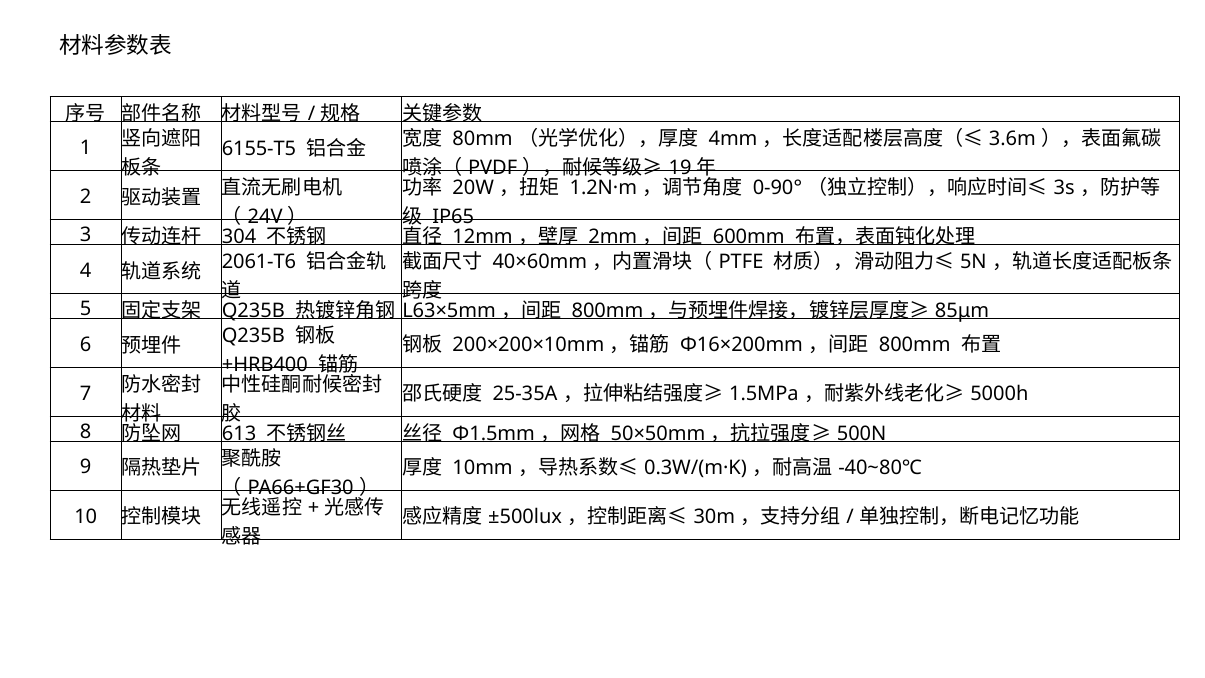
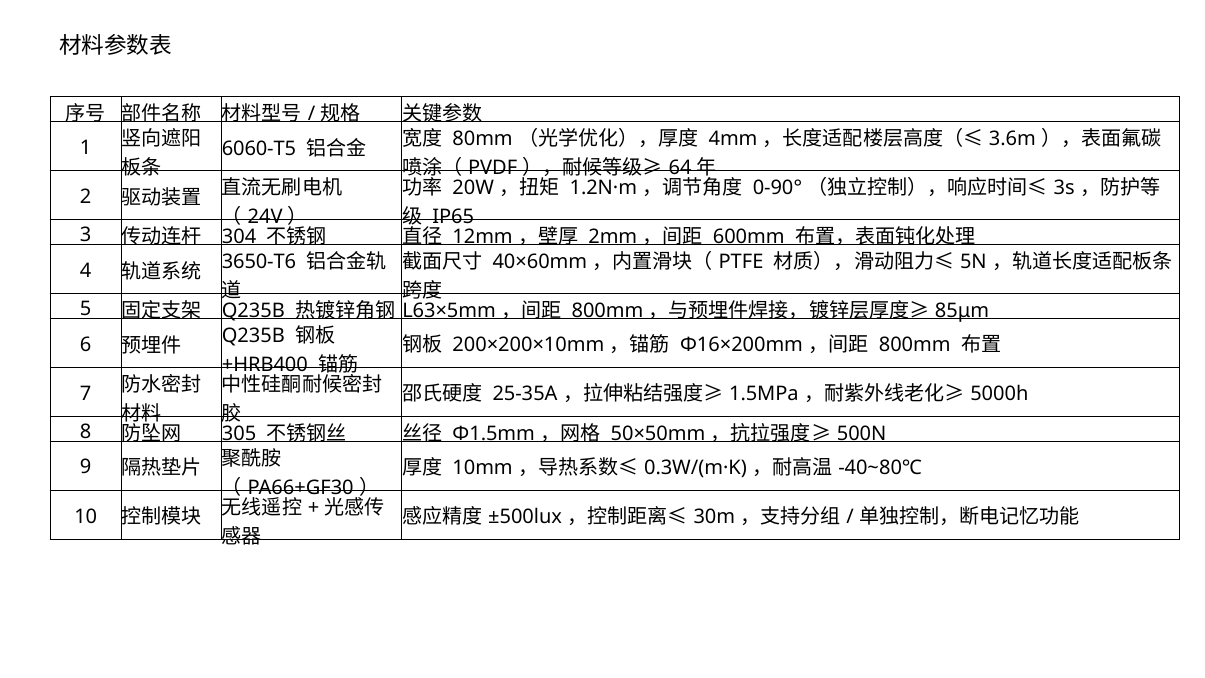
6155-T5: 6155-T5 -> 6060-T5 (259, 148)
19: 19 -> 64 (680, 168)
2061-T6: 2061-T6 -> 3650-T6 (259, 262)
613: 613 -> 305 (239, 434)
